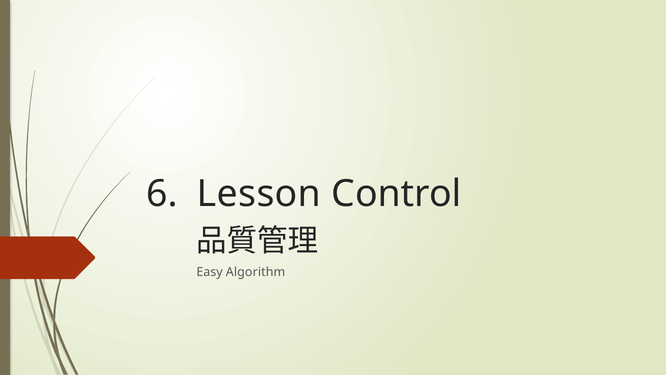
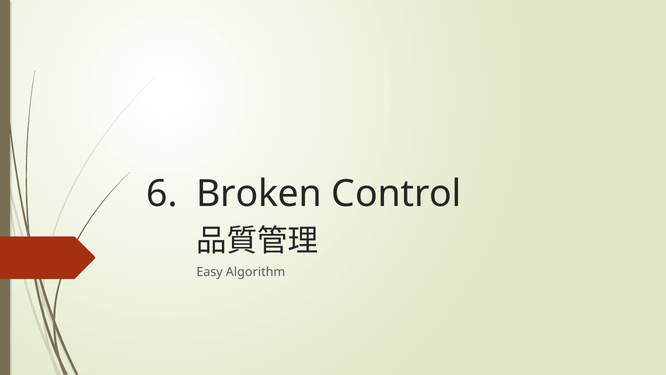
Lesson: Lesson -> Broken (259, 194)
